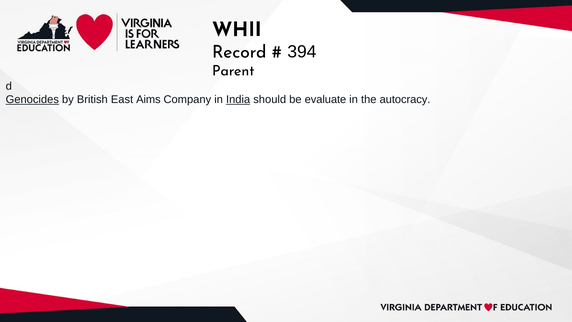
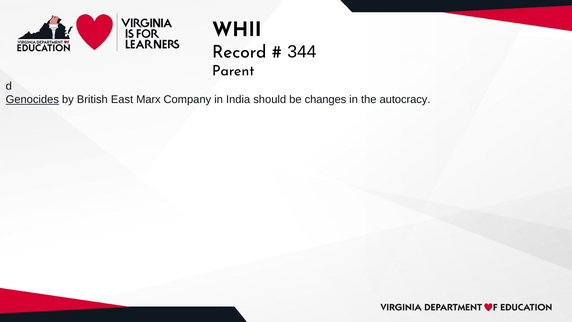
394: 394 -> 344 (302, 52)
Aims: Aims -> Marx (148, 100)
India underline: present -> none (238, 100)
evaluate: evaluate -> changes (325, 100)
